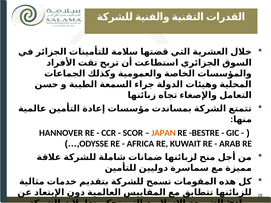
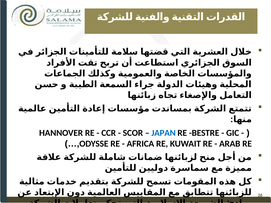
JAPAN colour: orange -> blue (164, 133)
